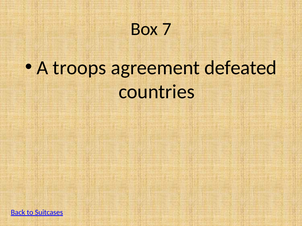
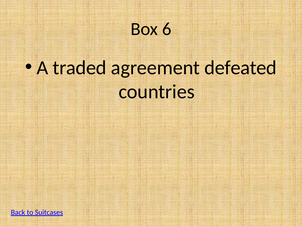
7: 7 -> 6 (167, 29)
troops: troops -> traded (80, 68)
